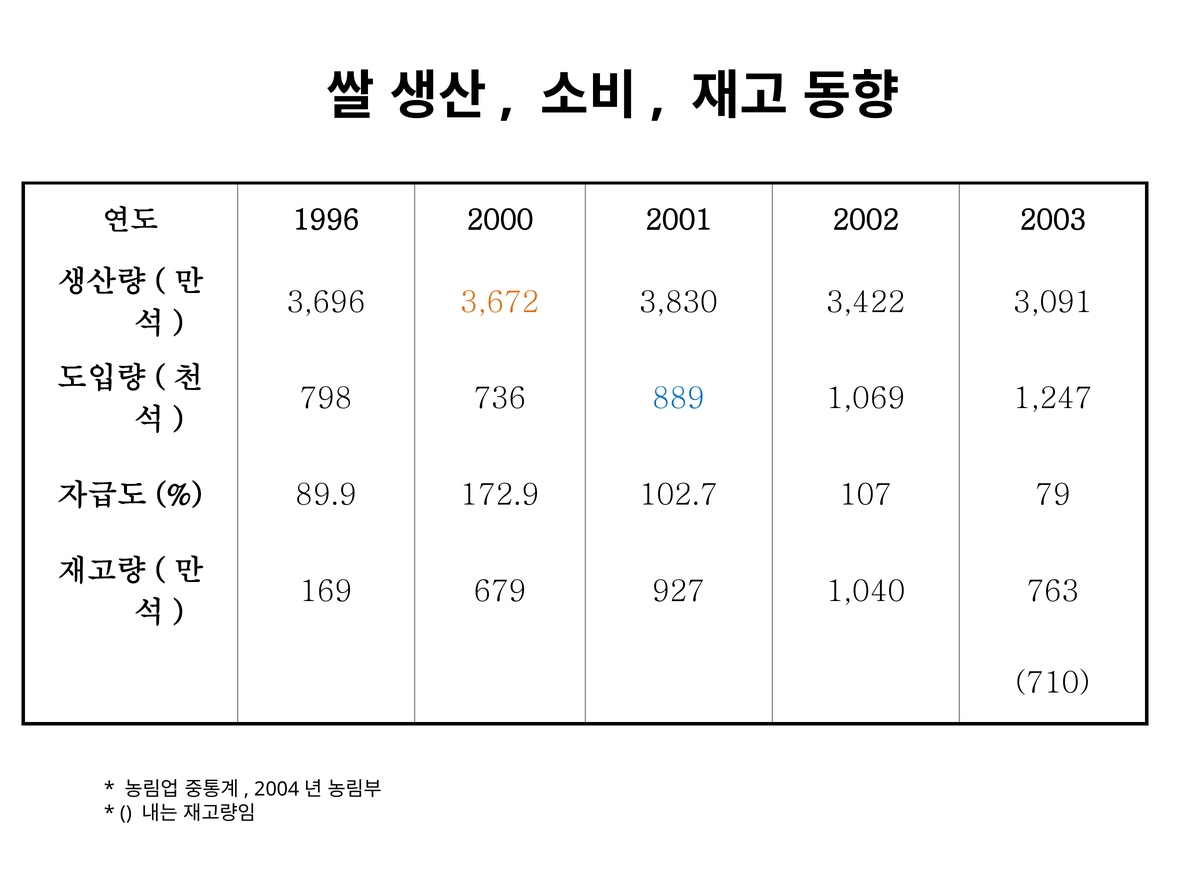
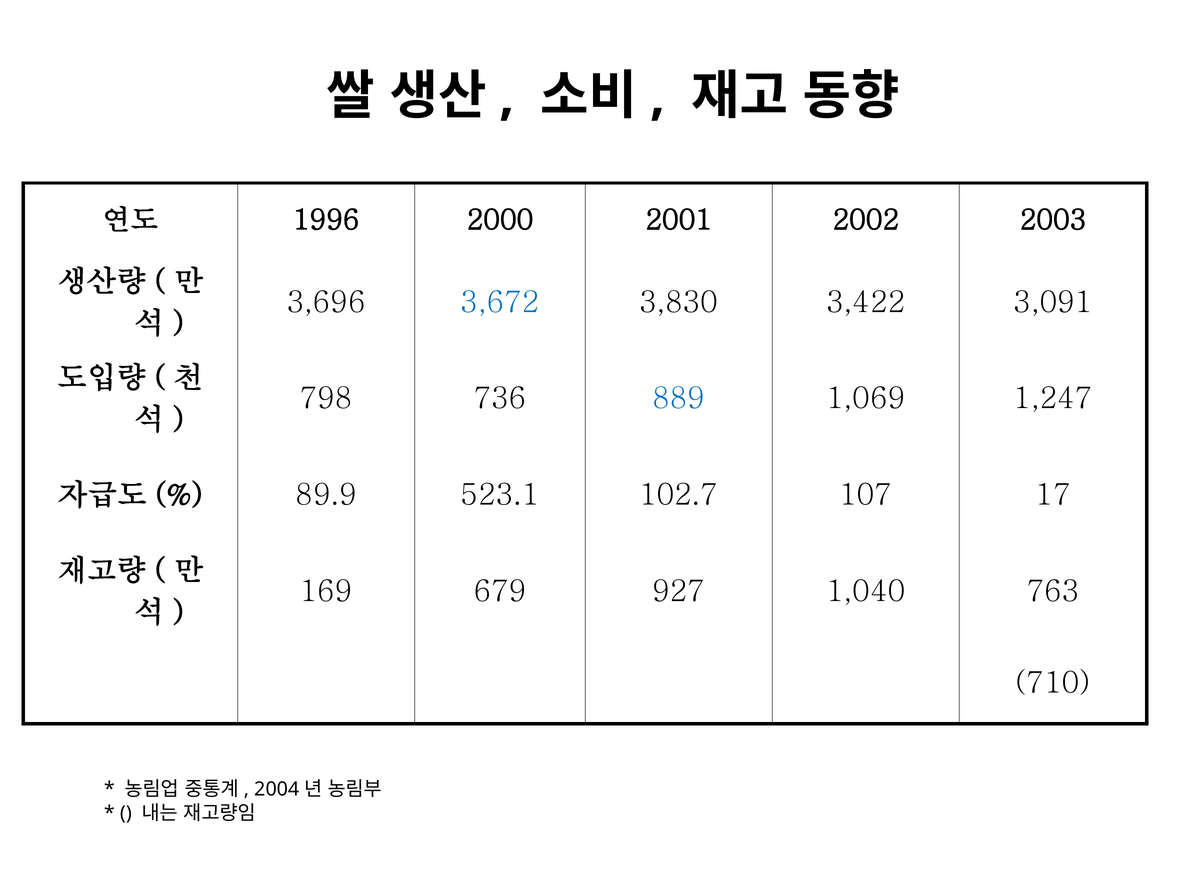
3,672 colour: orange -> blue (500, 302)
172.9: 172.9 -> 523.1 (500, 495)
79: 79 -> 17 (1053, 495)
